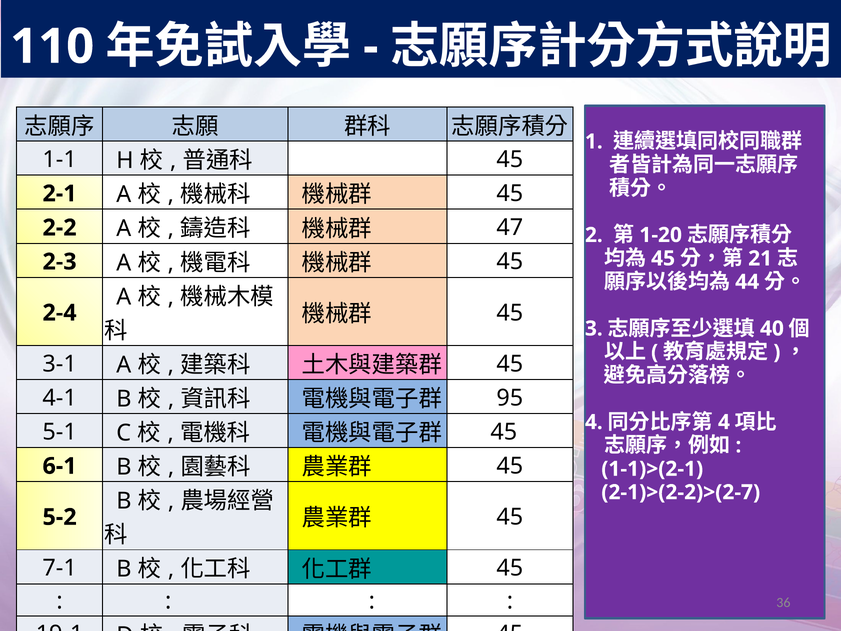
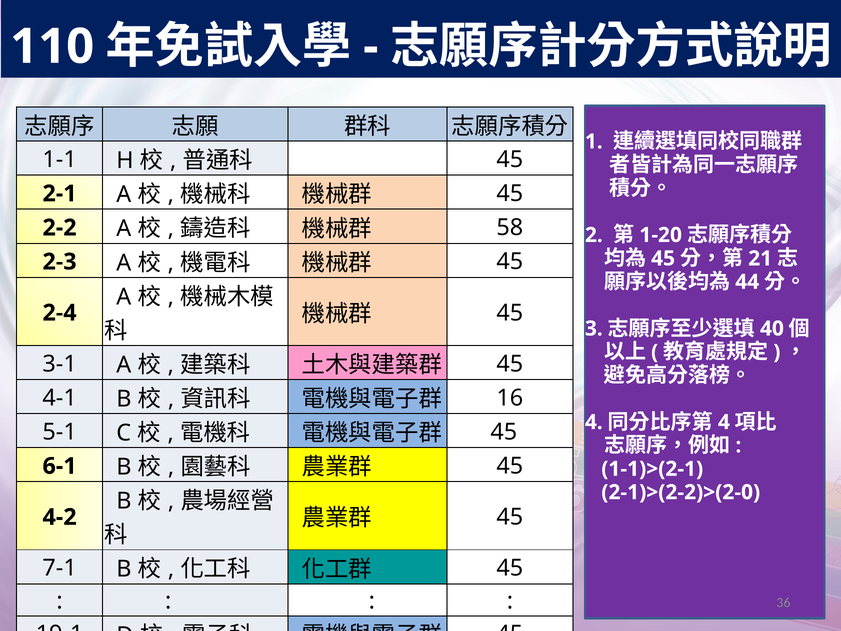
47: 47 -> 58 (510, 228)
95: 95 -> 16 (510, 398)
2-1)>(2-2)>(2-7: 2-1)>(2-2)>(2-7 -> 2-1)>(2-2)>(2-0 (681, 492)
5-2: 5-2 -> 4-2 (60, 517)
